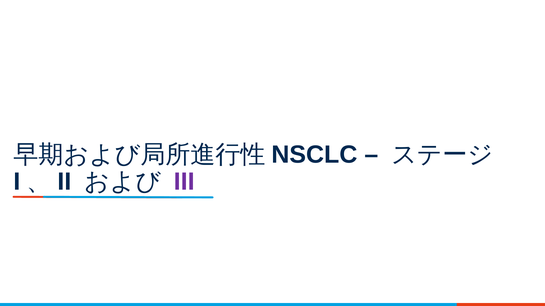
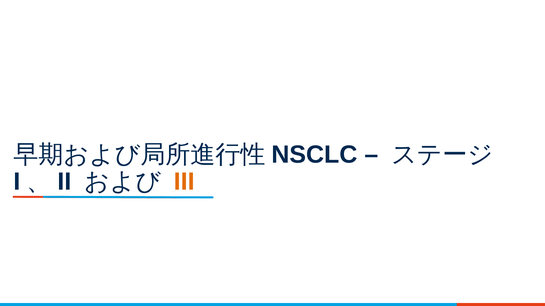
III colour: purple -> orange (184, 182)
